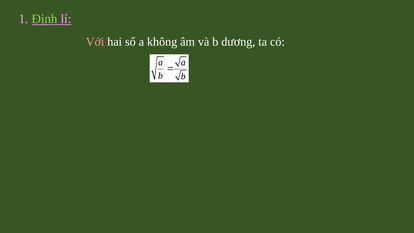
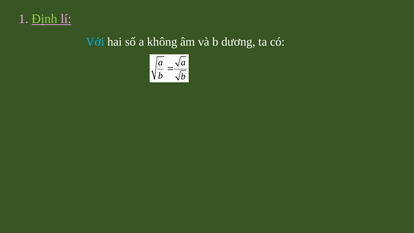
Với colour: pink -> light blue (95, 42)
